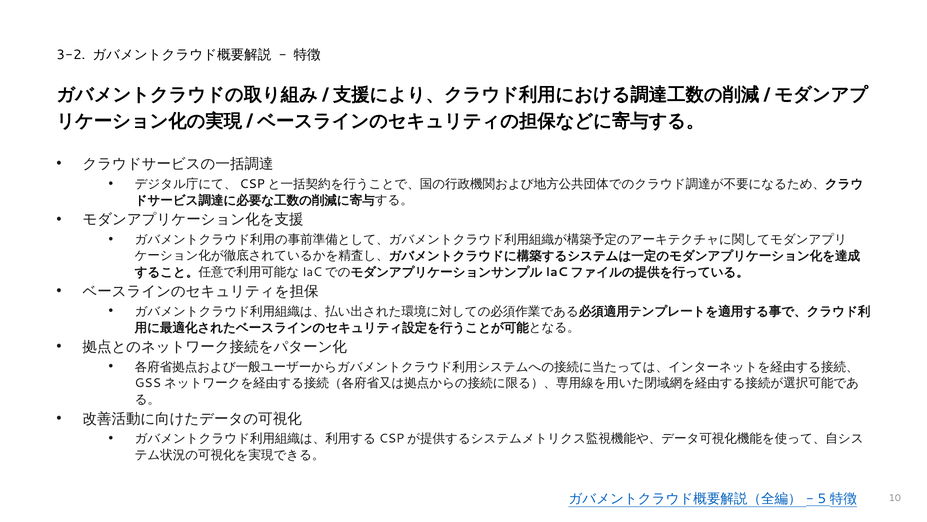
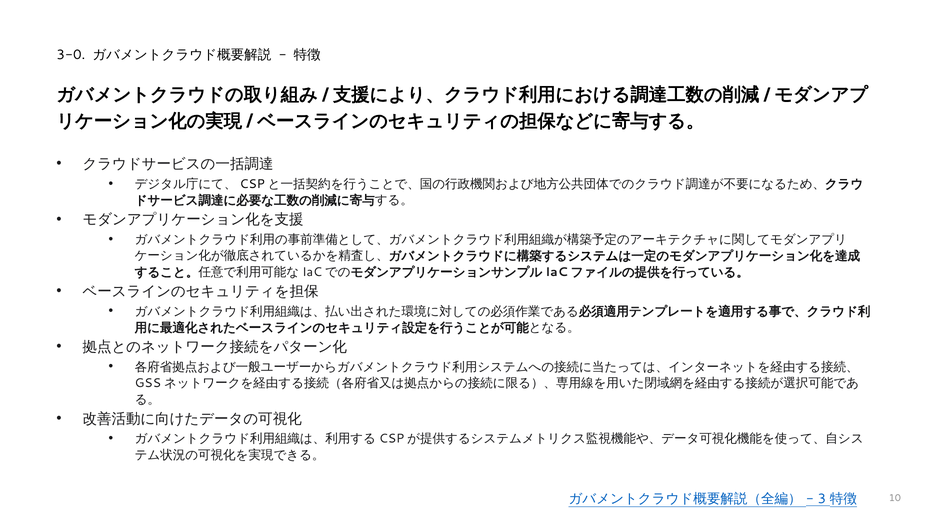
3-2: 3-2 -> 3-0 (71, 55)
5: 5 -> 3 (822, 498)
